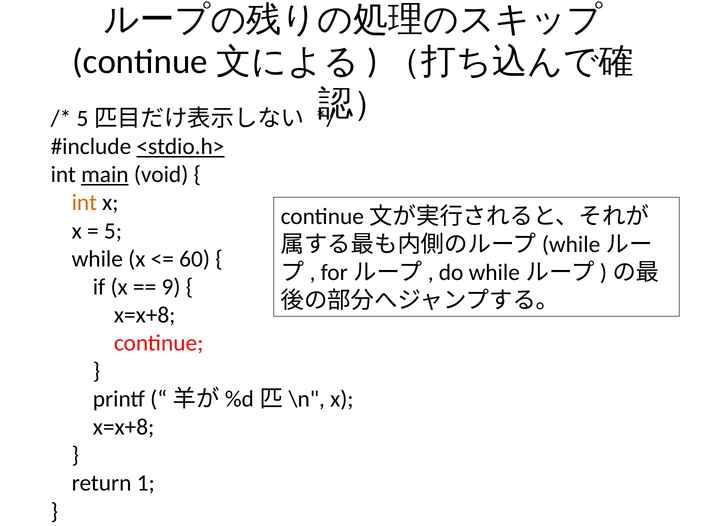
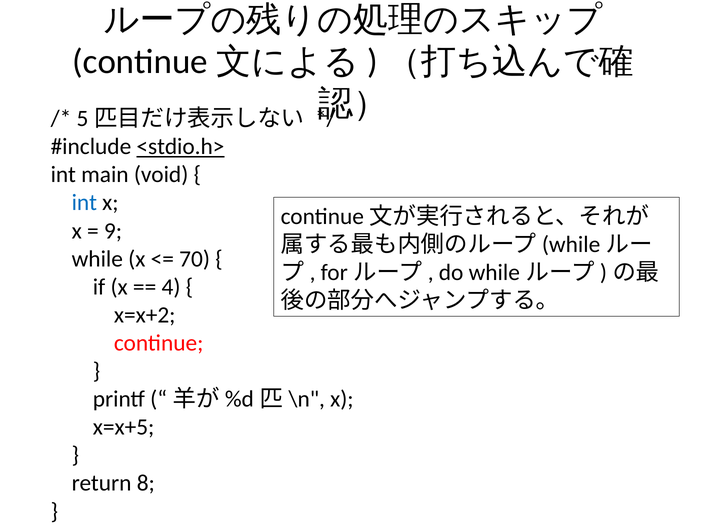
main underline: present -> none (105, 175)
int colour: orange -> blue (84, 203)
5: 5 -> 9 (113, 231)
60: 60 -> 70 (195, 259)
9: 9 -> 4 (171, 287)
x=x+8: x=x+8 -> x=x+2 (145, 315)
x=x+8: x=x+8 -> x=x+5 (124, 427)
1: 1 -> 8 (146, 483)
